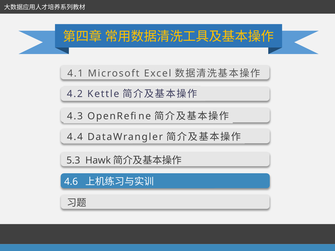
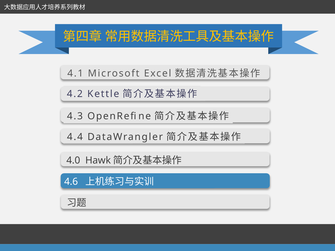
5.3: 5.3 -> 4.0 (73, 161)
